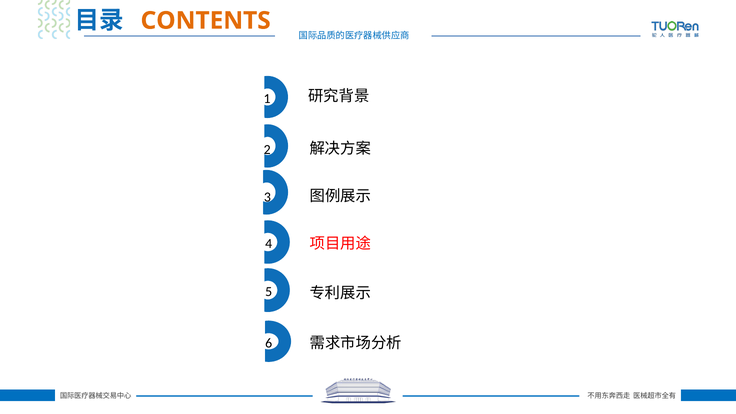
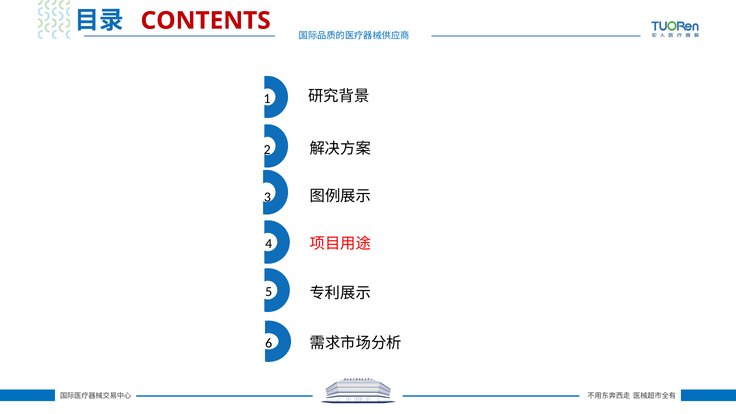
CONTENTS colour: orange -> red (206, 21)
